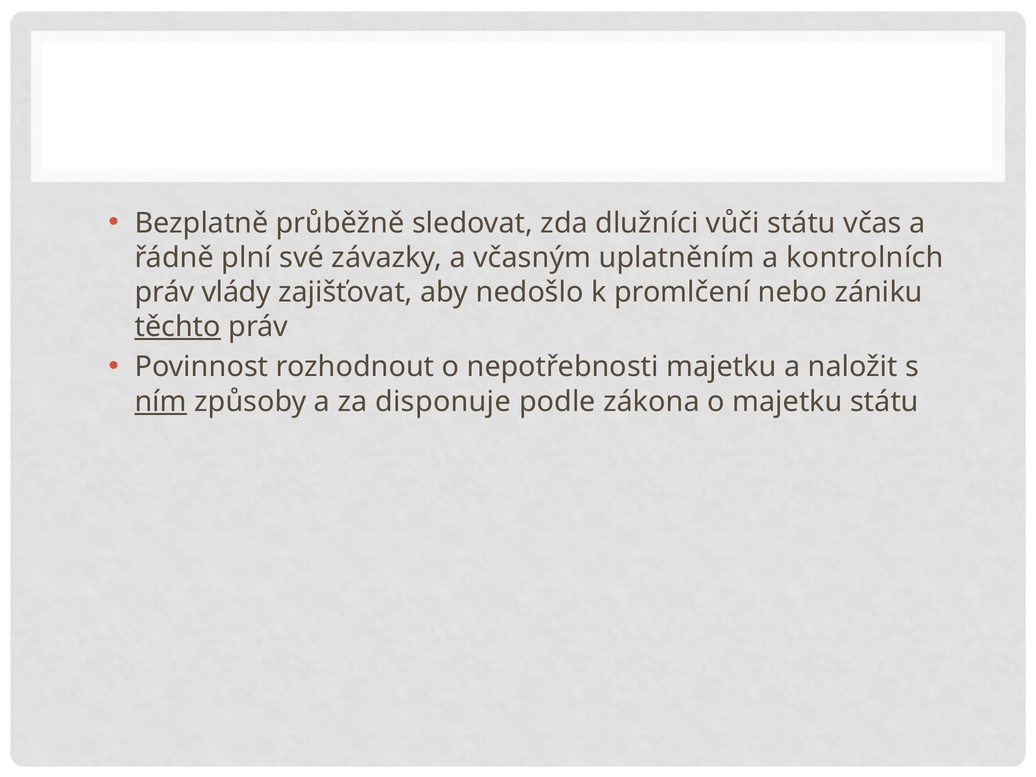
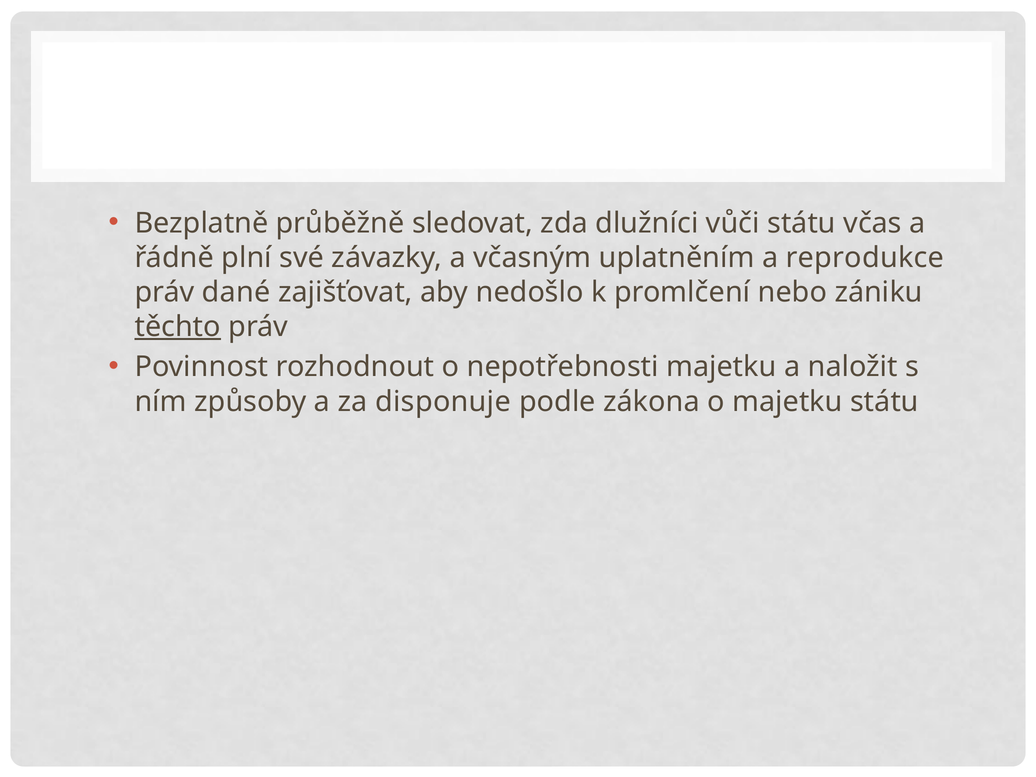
kontrolních: kontrolních -> reprodukce (865, 258)
vlády: vlády -> dané (236, 292)
ním underline: present -> none (161, 402)
